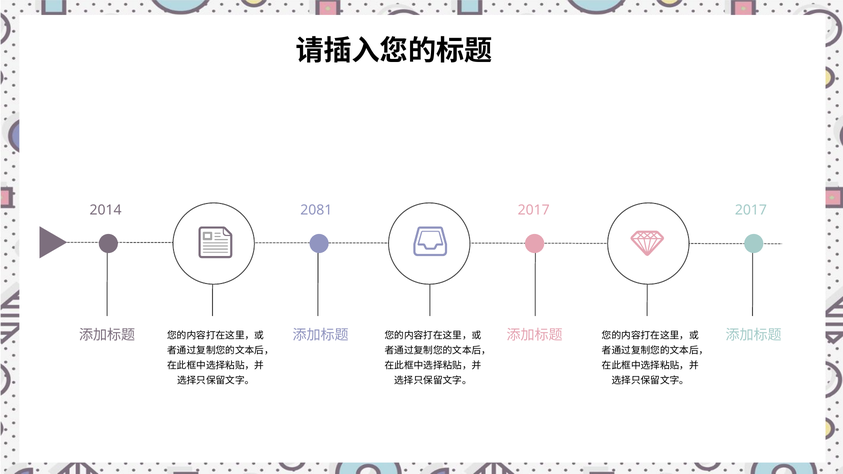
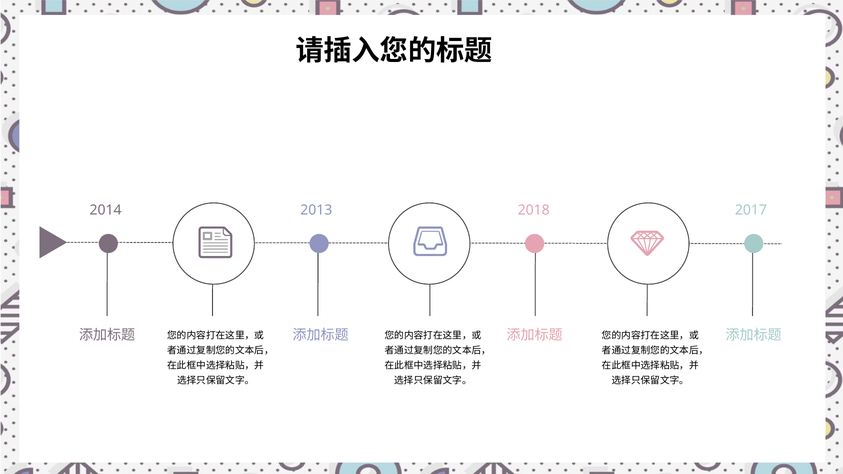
2081: 2081 -> 2013 (316, 210)
2017: 2017 -> 2018 (534, 210)
